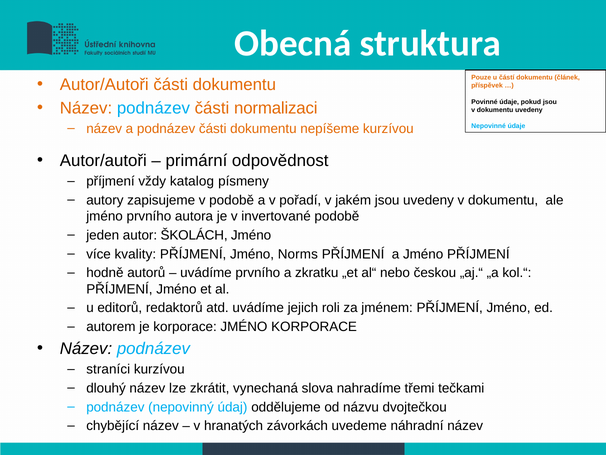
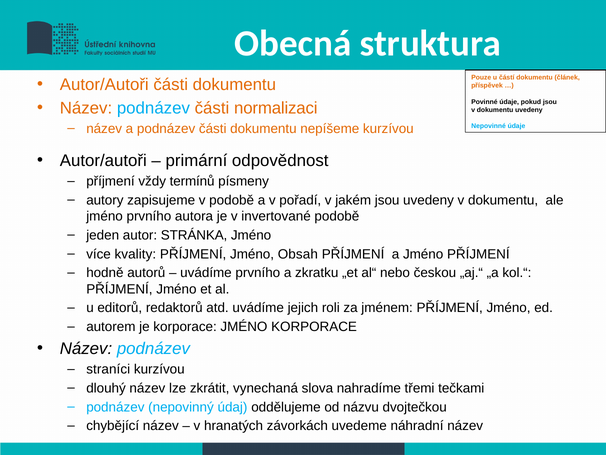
katalog: katalog -> termínů (192, 181)
ŠKOLÁCH: ŠKOLÁCH -> STRÁNKA (194, 235)
Norms: Norms -> Obsah (298, 254)
